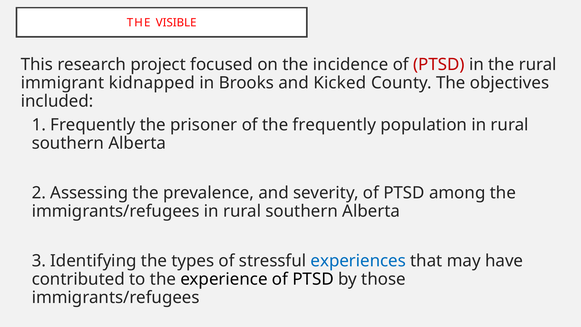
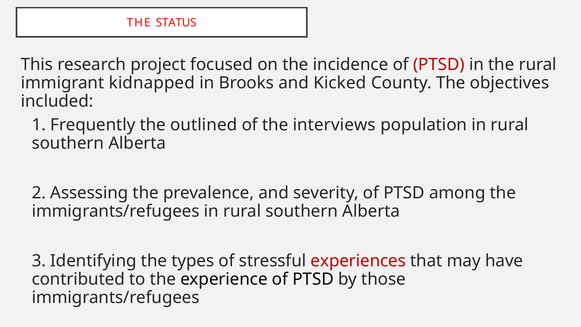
VISIBLE: VISIBLE -> STATUS (176, 23)
prisoner: prisoner -> outlined (204, 125)
the frequently: frequently -> interviews (334, 125)
experiences colour: blue -> red (358, 261)
